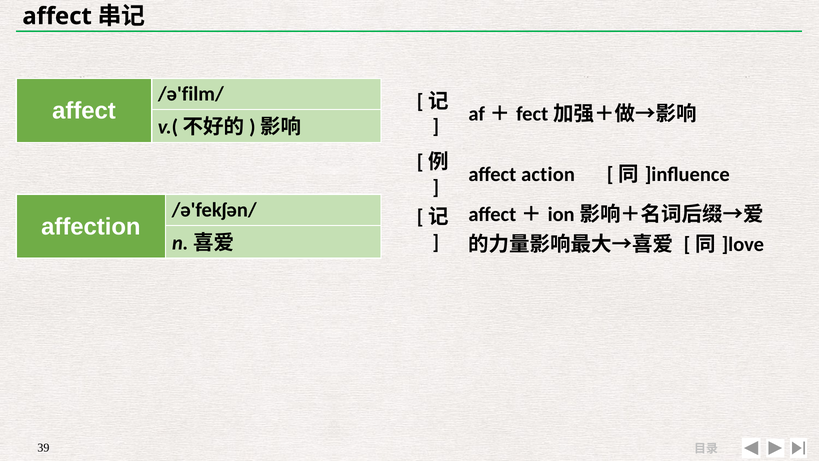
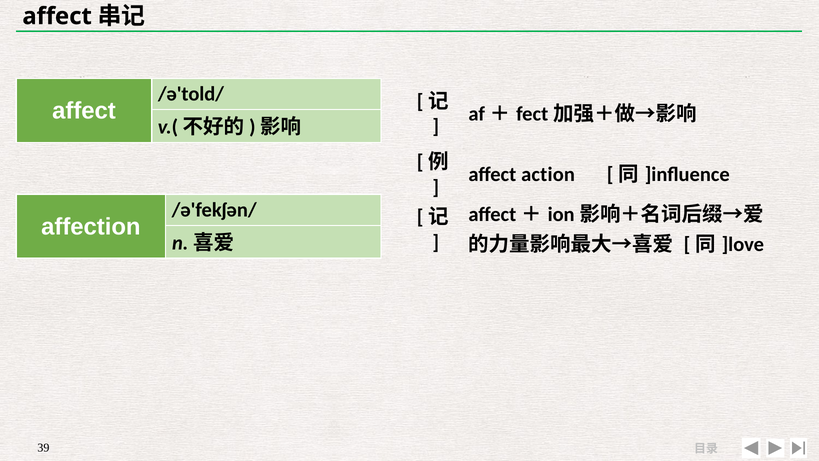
/ə'film/: /ə'film/ -> /ə'told/ (191, 94)
